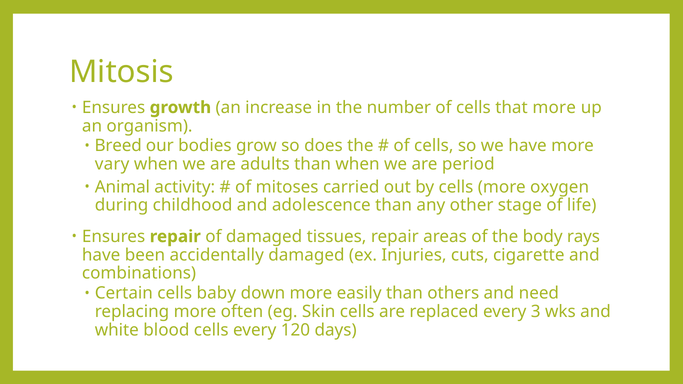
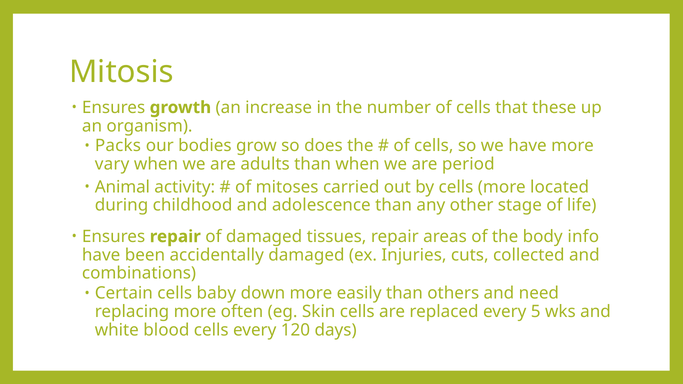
that more: more -> these (554, 108)
Breed: Breed -> Packs (118, 146)
oxygen: oxygen -> located (560, 187)
rays: rays -> info (583, 237)
cigarette: cigarette -> collected (529, 255)
3: 3 -> 5 (536, 312)
